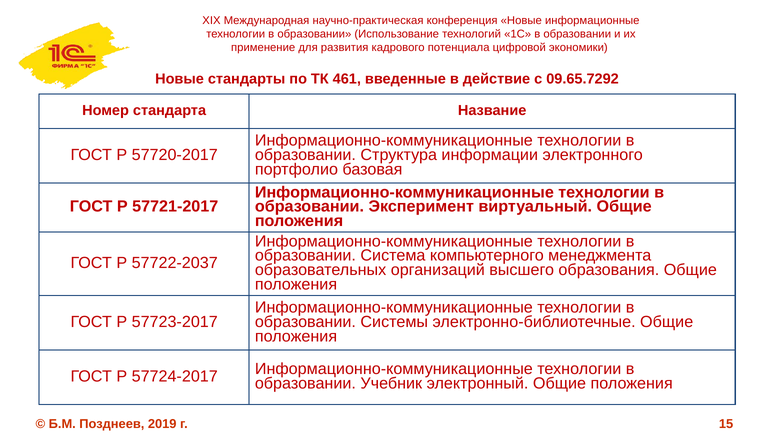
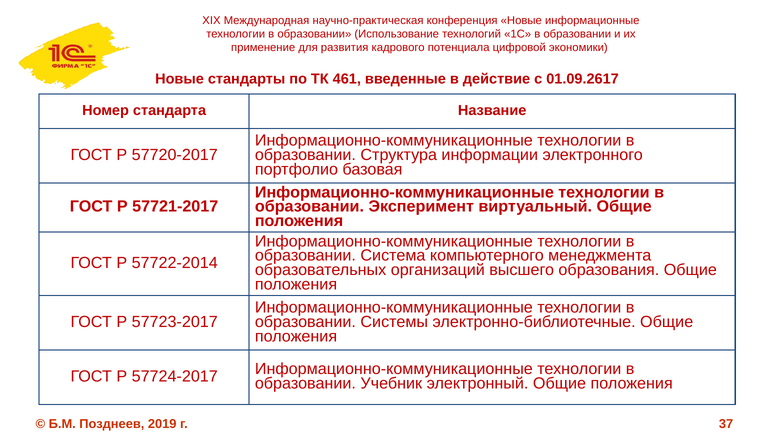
09.65.7292: 09.65.7292 -> 01.09.2617 (583, 79)
57722-2037: 57722-2037 -> 57722-2014 (175, 263)
15: 15 -> 37 (726, 424)
